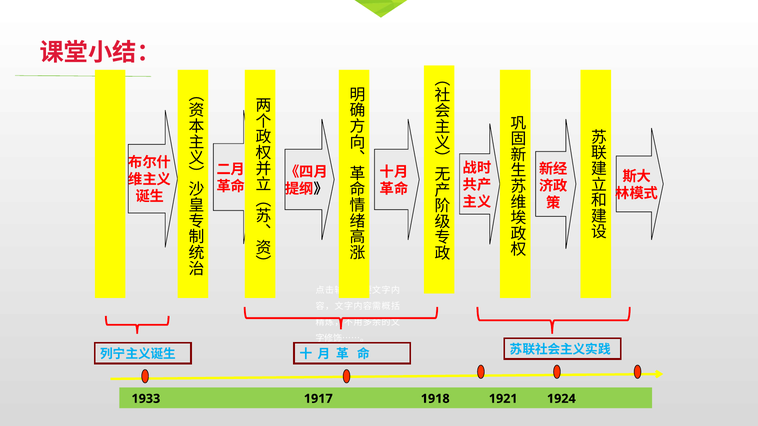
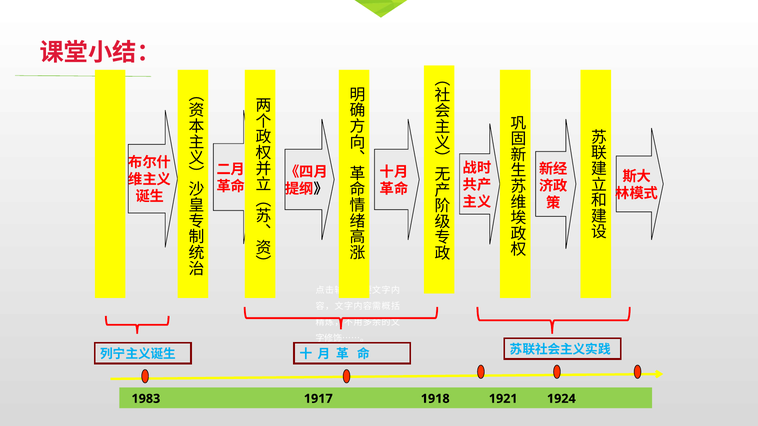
1933: 1933 -> 1983 (146, 399)
